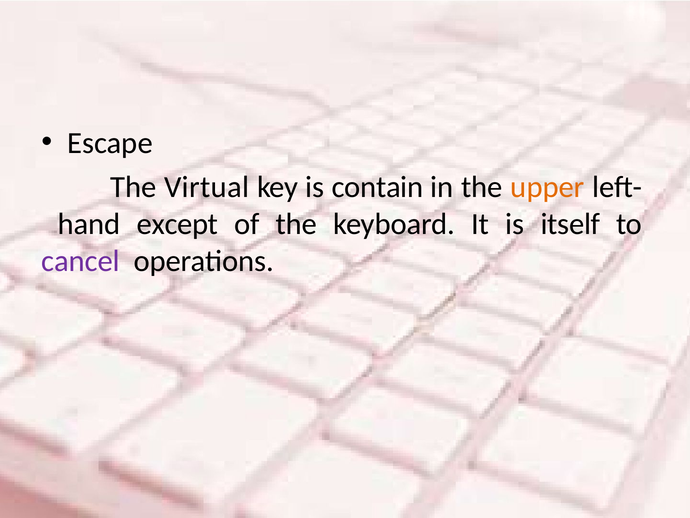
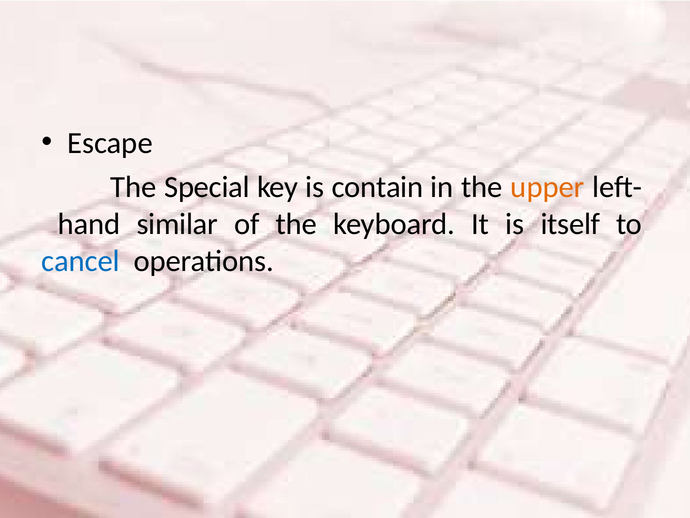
Virtual: Virtual -> Special (207, 187)
except: except -> similar (177, 224)
cancel colour: purple -> blue (81, 261)
